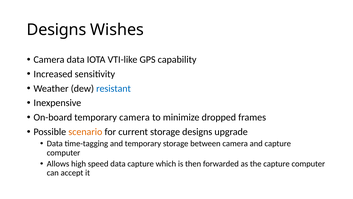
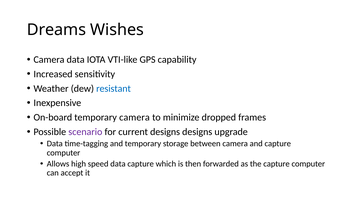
Designs: Designs -> Dreams (56, 30)
scenario colour: orange -> purple (85, 132)
current storage: storage -> designs (165, 132)
